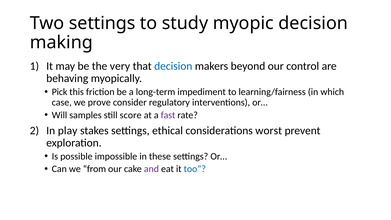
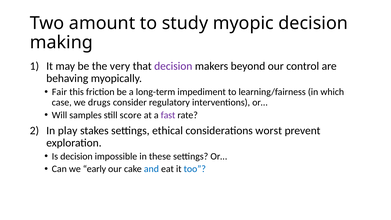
Two settings: settings -> amount (102, 23)
decision colour: blue -> purple (173, 66)
Pick: Pick -> Fair (59, 92)
prove: prove -> drugs (99, 102)
Is possible: possible -> decision (76, 156)
from: from -> early (94, 169)
and colour: purple -> blue (151, 169)
